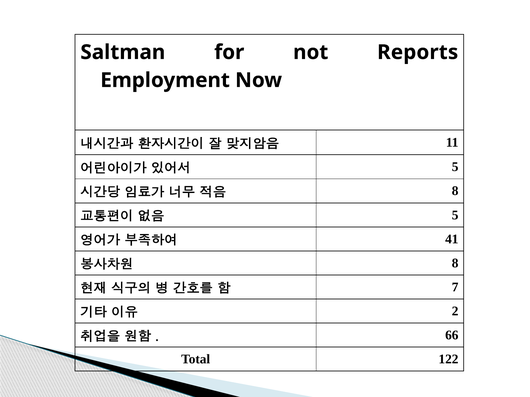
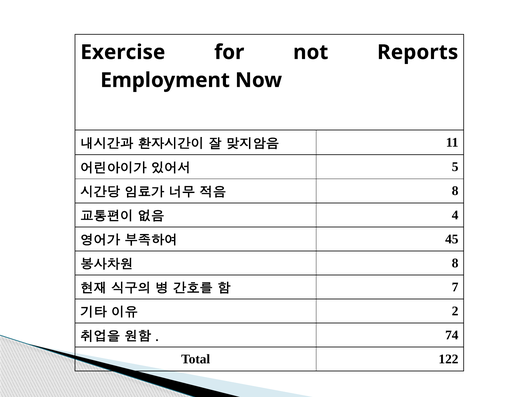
Saltman: Saltman -> Exercise (123, 52)
5: 5 -> 4 (455, 215)
41: 41 -> 45 (452, 239)
66: 66 -> 74 (452, 336)
